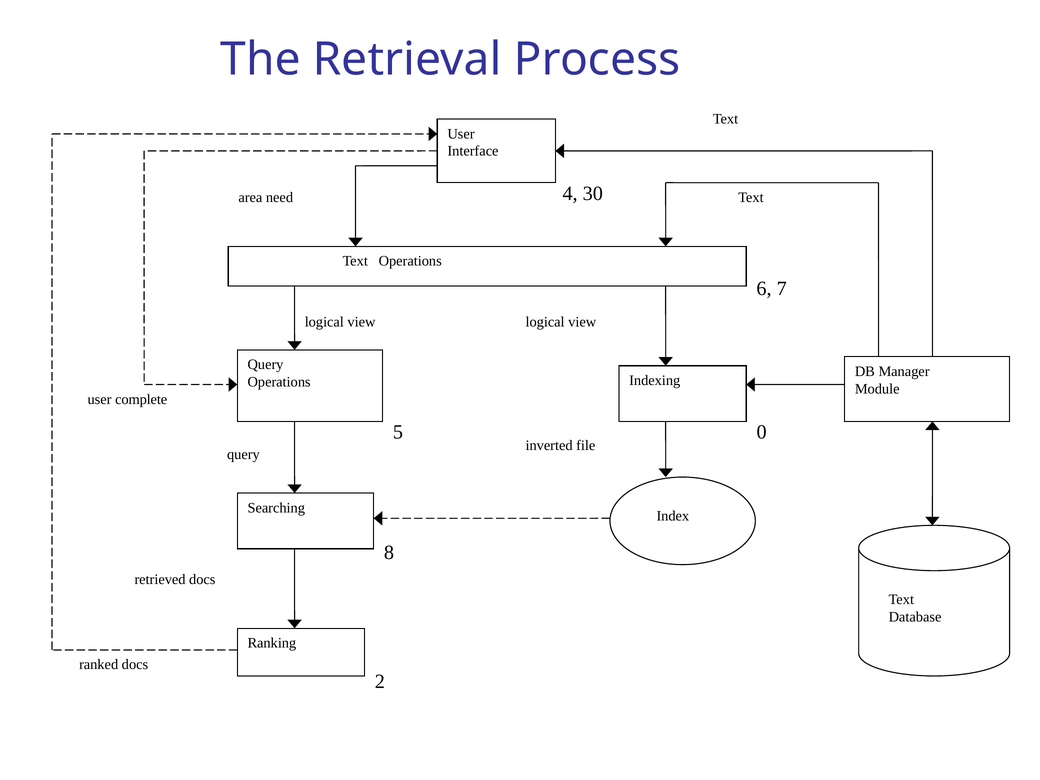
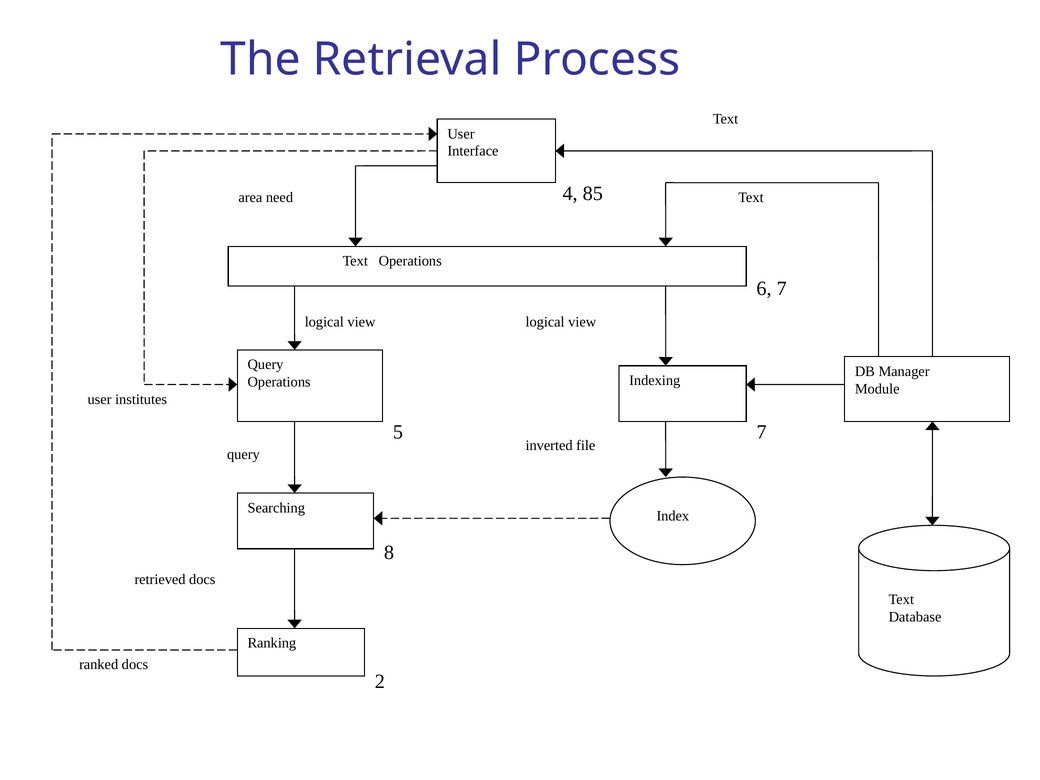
30: 30 -> 85 (593, 194)
complete: complete -> institutes (141, 399)
5 0: 0 -> 7 (762, 432)
